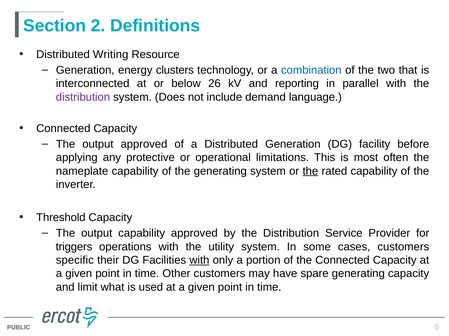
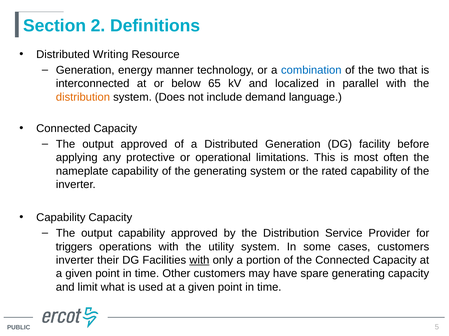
clusters: clusters -> manner (175, 70)
26: 26 -> 65 (214, 84)
reporting: reporting -> localized (297, 84)
distribution colour: purple -> orange (83, 97)
the underline: present -> none (310, 171)
Threshold: Threshold -> Capability (61, 218)
specific: specific -> inverter (75, 261)
